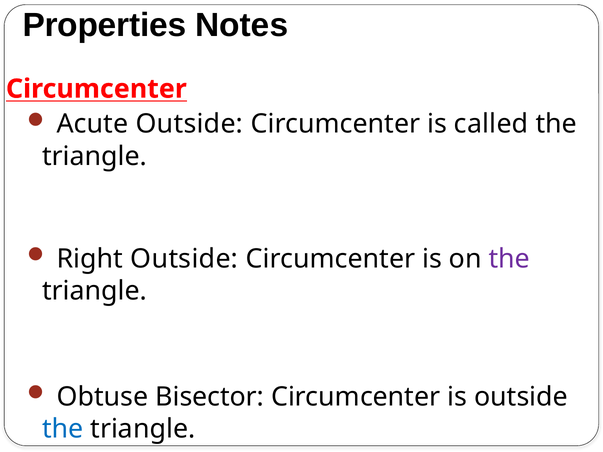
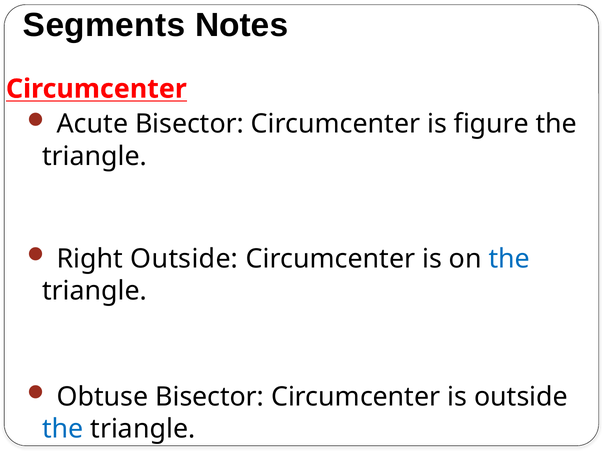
Properties: Properties -> Segments (104, 25)
Acute Outside: Outside -> Bisector (190, 124)
called: called -> figure (491, 124)
the colour: purple -> blue (509, 259)
